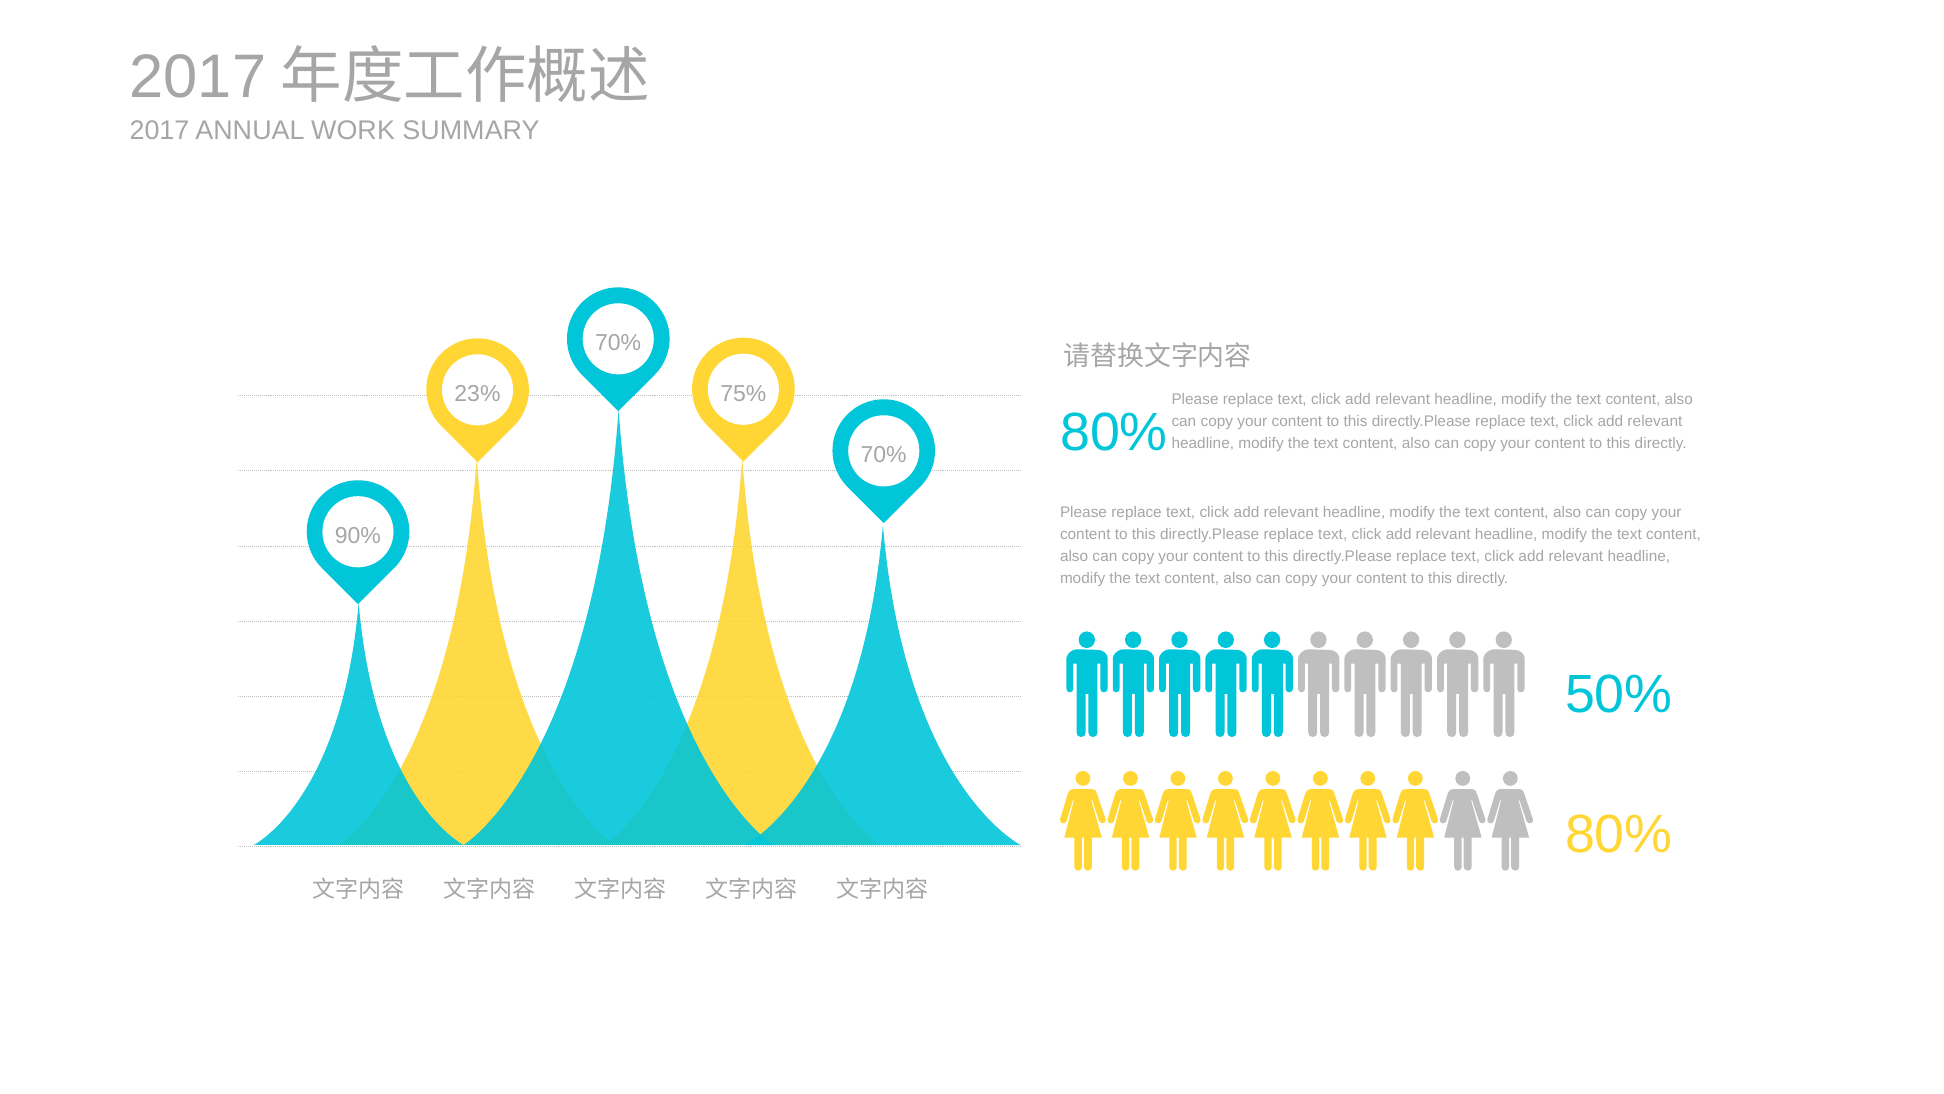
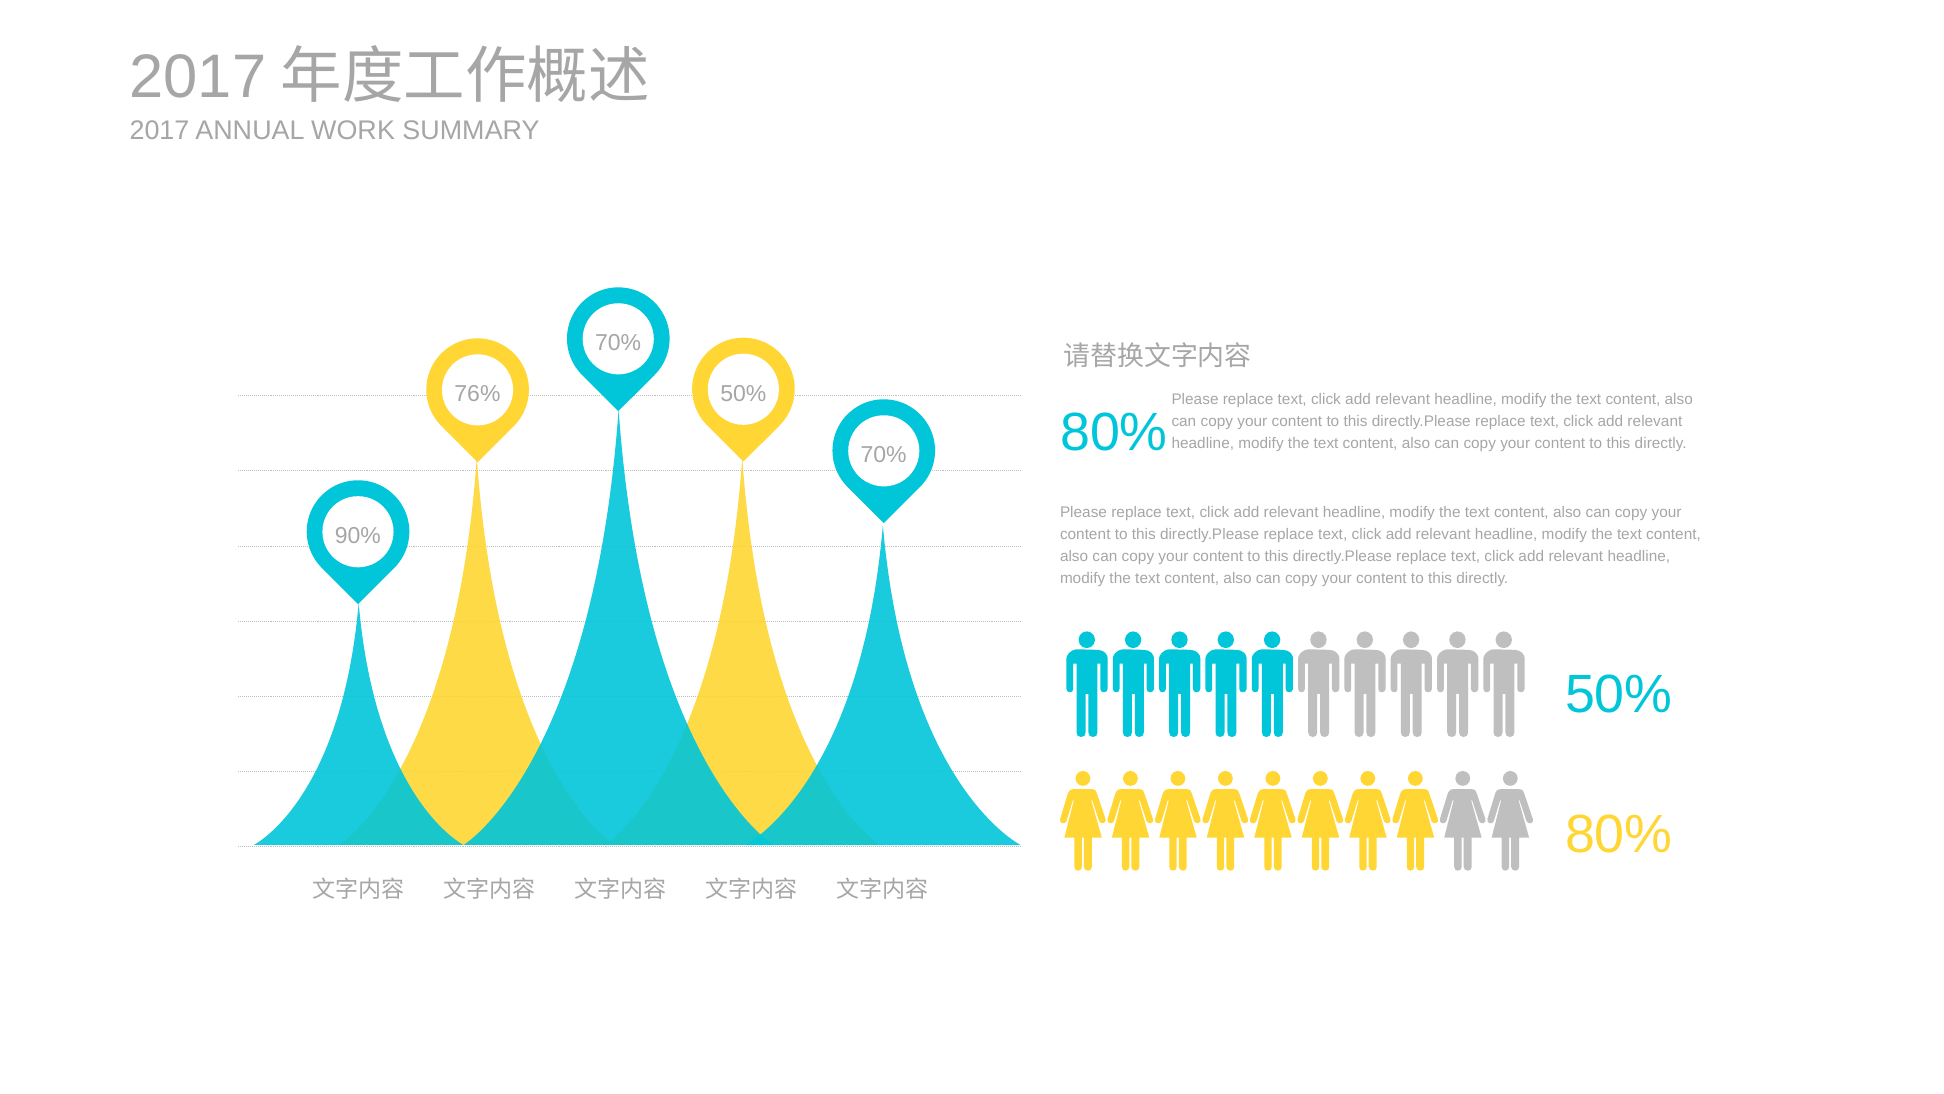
75%: 75% -> 50% (743, 393)
23%: 23% -> 76% (477, 394)
